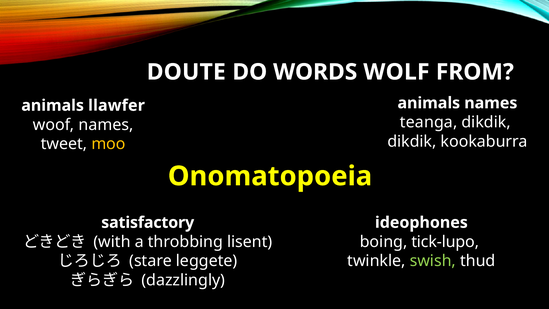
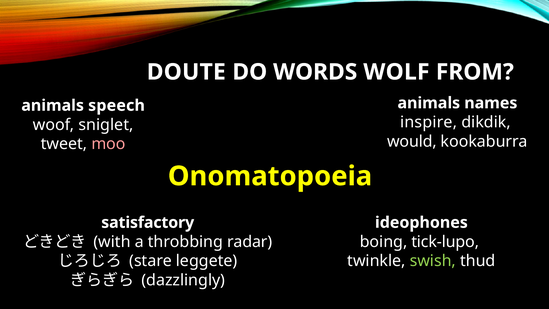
llawfer: llawfer -> speech (117, 105)
teanga: teanga -> inspire (429, 122)
woof names: names -> sniglet (106, 125)
dikdik: dikdik -> would (412, 141)
moo colour: yellow -> pink (109, 144)
lisent: lisent -> radar (250, 242)
